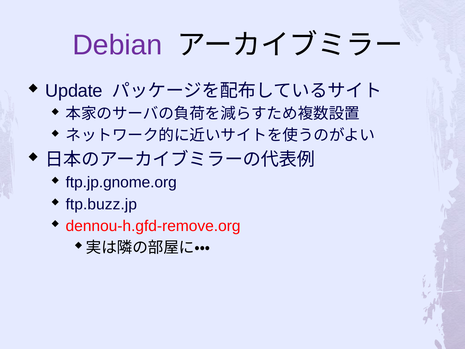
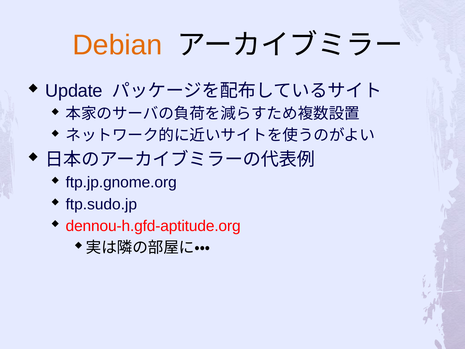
Debian colour: purple -> orange (117, 45)
ftp.buzz.jp: ftp.buzz.jp -> ftp.sudo.jp (101, 204)
dennou-h.gfd-remove.org: dennou-h.gfd-remove.org -> dennou-h.gfd-aptitude.org (153, 226)
